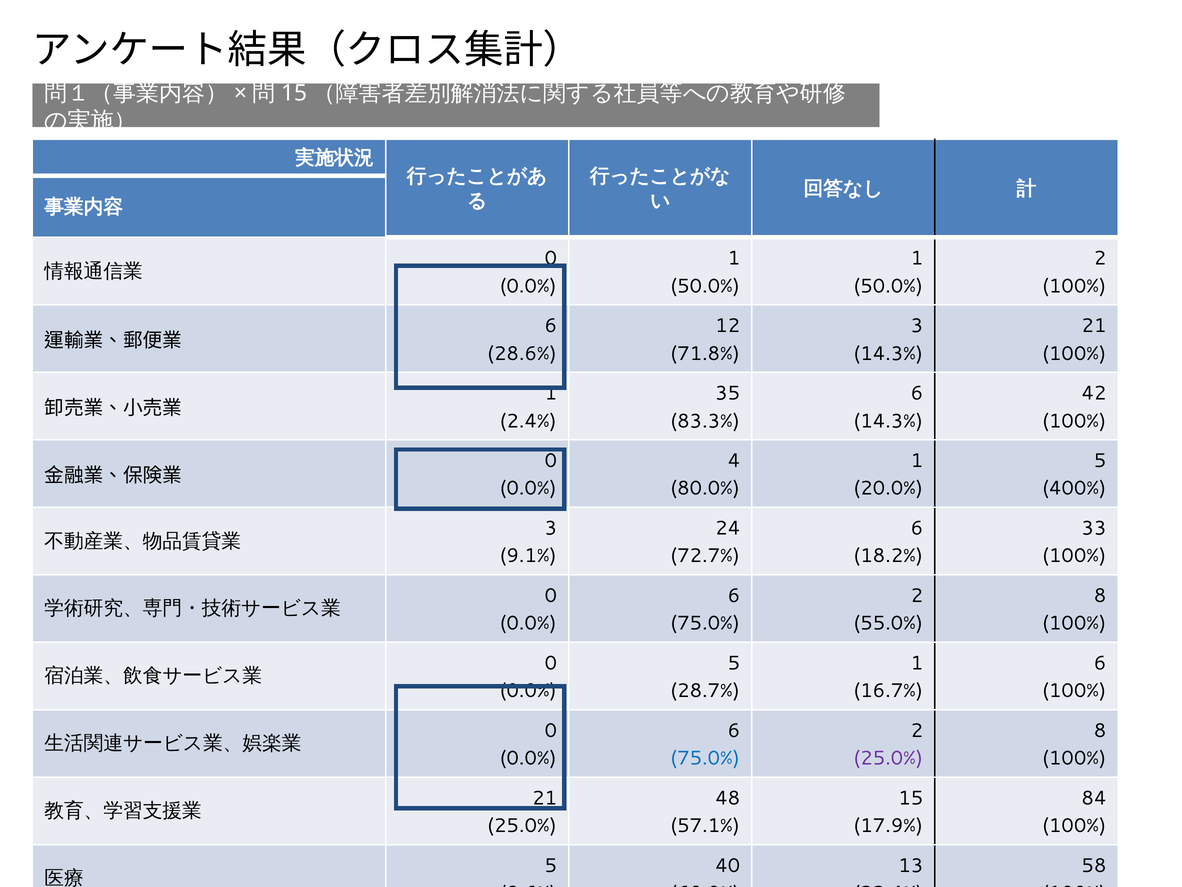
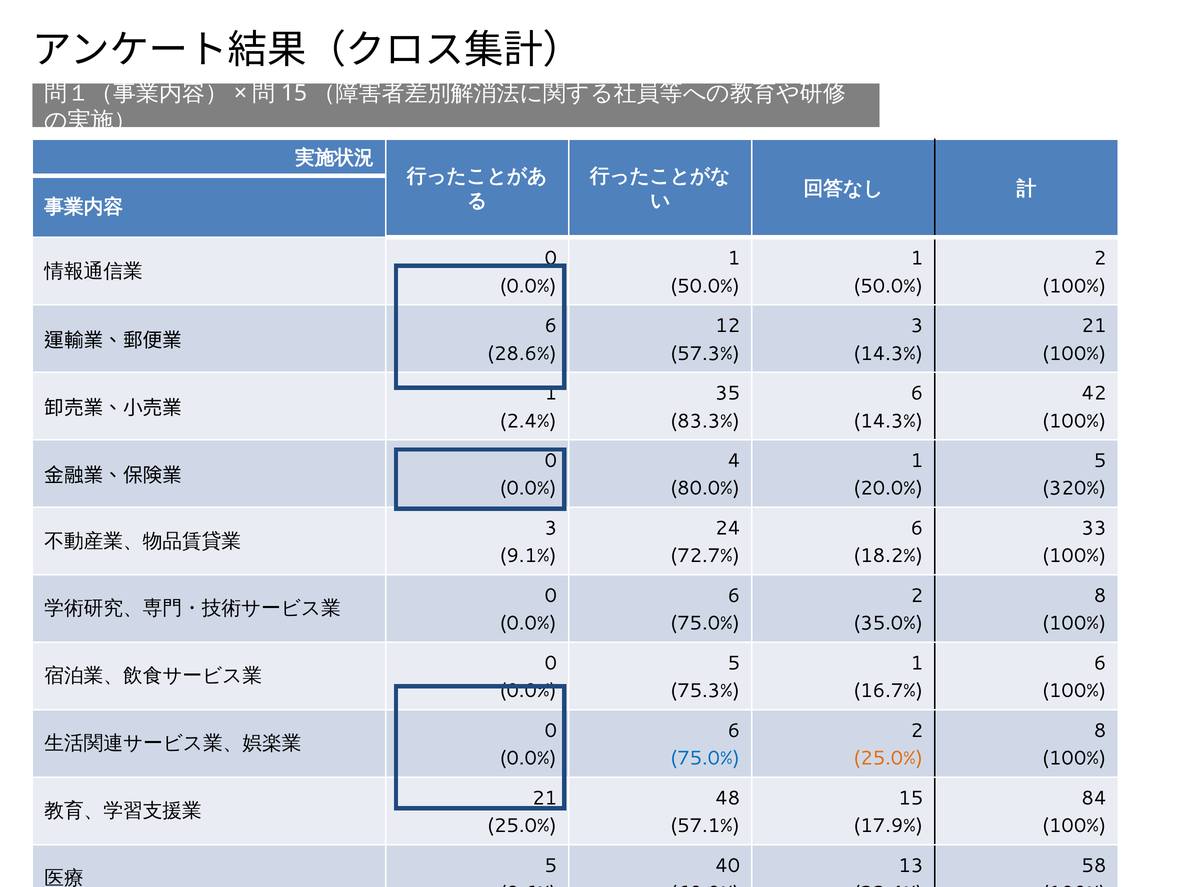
71.8%: 71.8% -> 57.3% (705, 353)
400%: 400% -> 320% (1074, 488)
55.0%: 55.0% -> 35.0% (888, 623)
28.7%: 28.7% -> 75.3% (705, 691)
25.0% colour: purple -> orange (888, 758)
